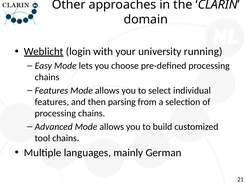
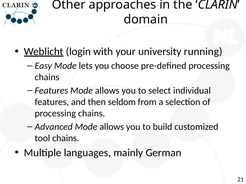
parsing: parsing -> seldom (122, 102)
